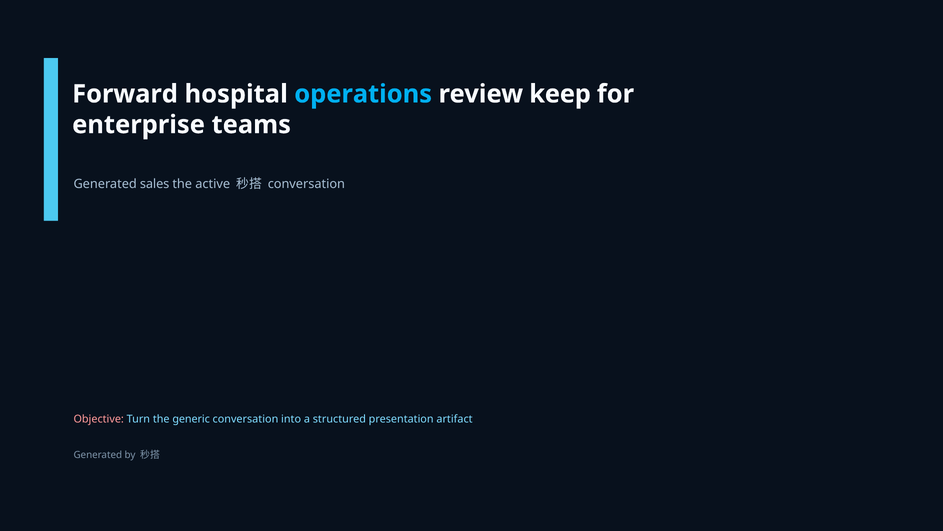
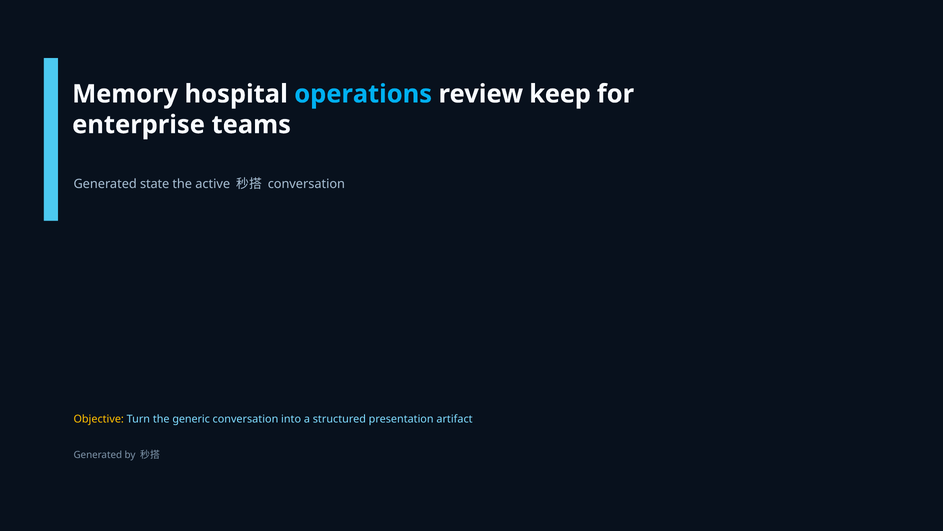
Forward: Forward -> Memory (125, 94)
sales: sales -> state (155, 184)
Objective colour: pink -> yellow (99, 419)
